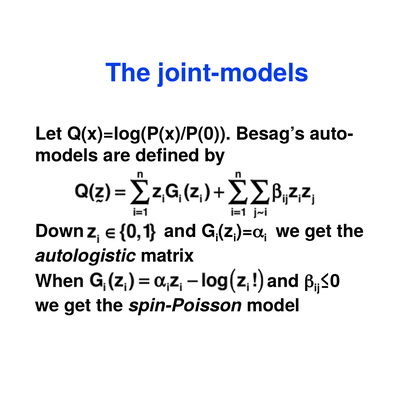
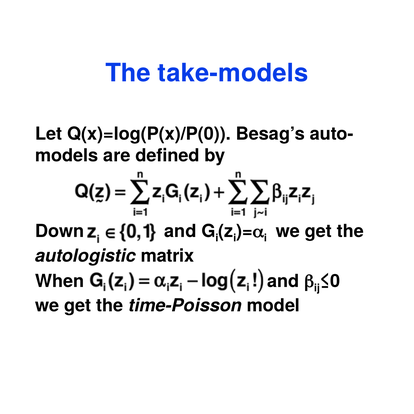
joint-models: joint-models -> take-models (233, 73)
spin-Poisson: spin-Poisson -> time-Poisson (185, 306)
